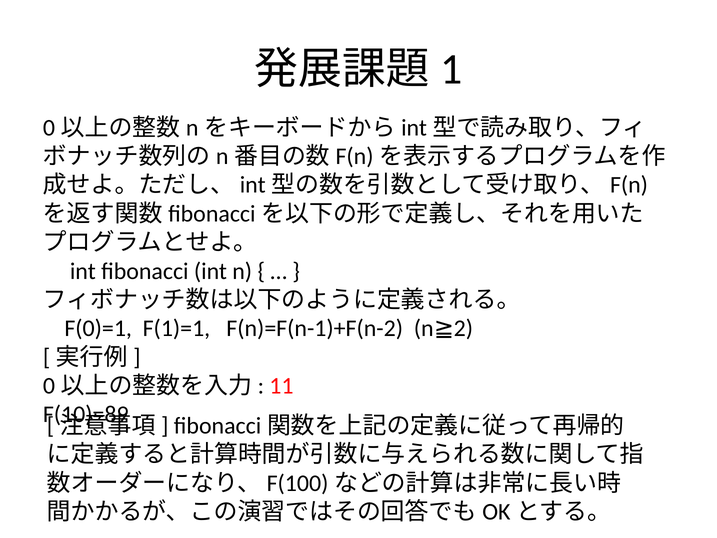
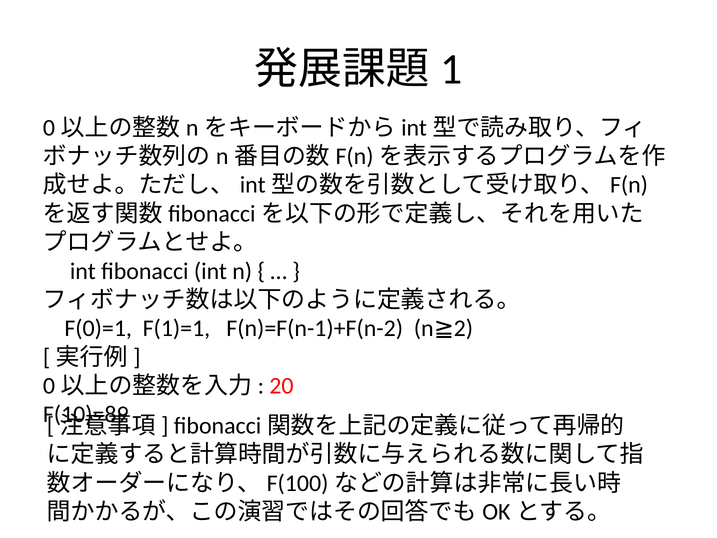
11: 11 -> 20 (281, 386)
